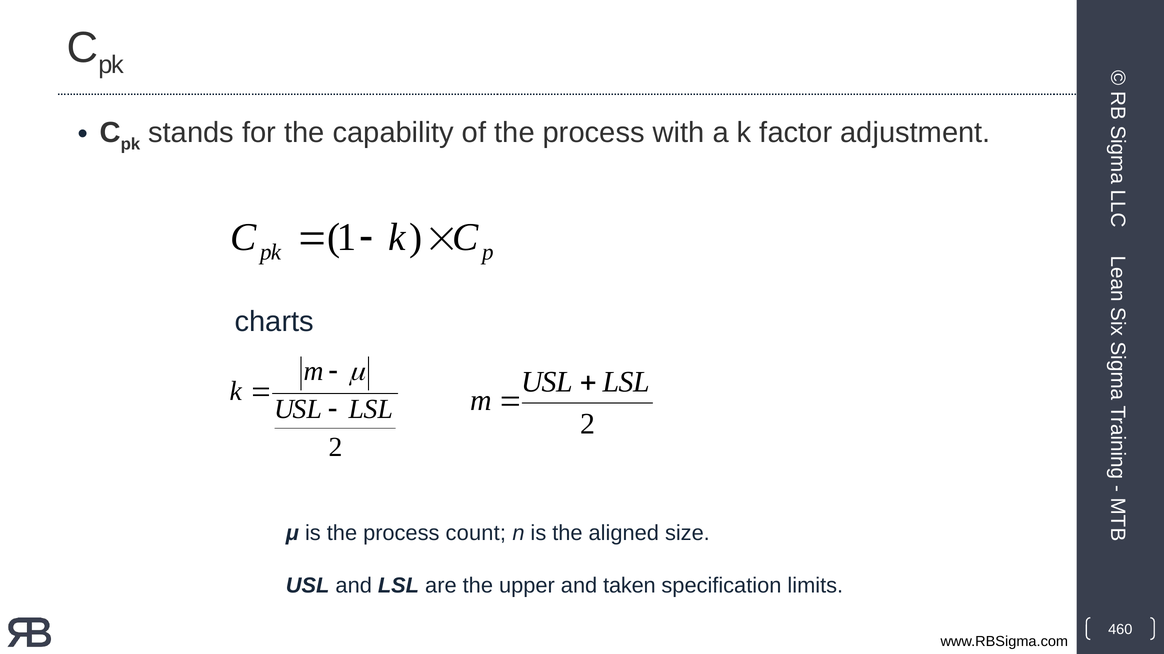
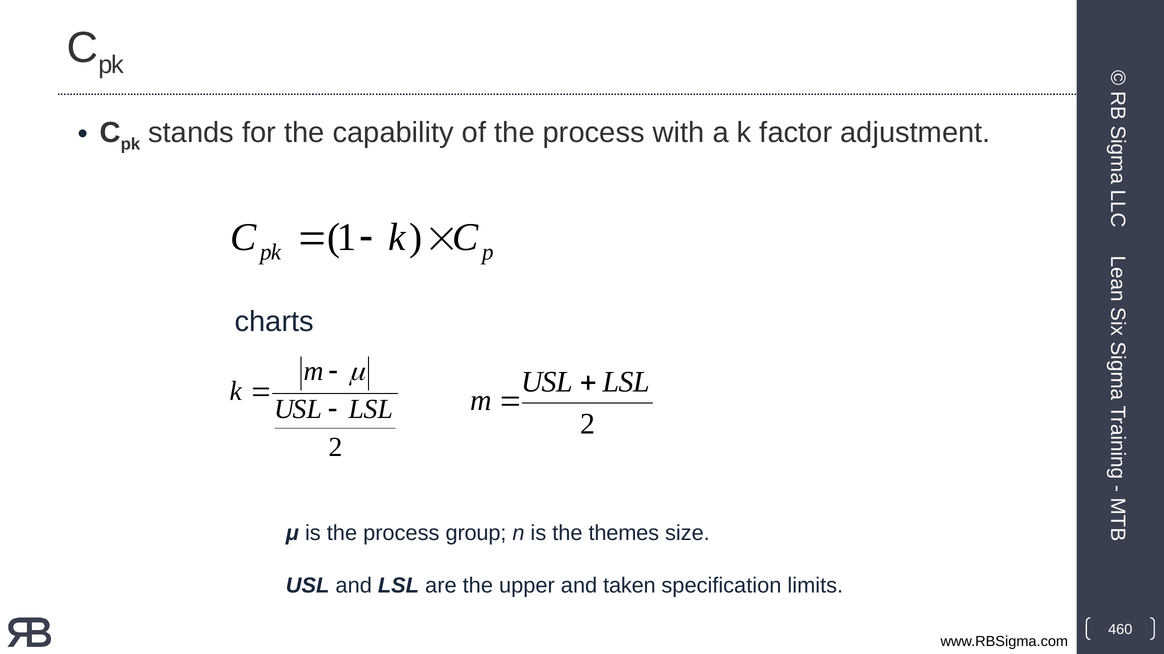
count: count -> group (476, 534)
aligned: aligned -> themes (624, 534)
